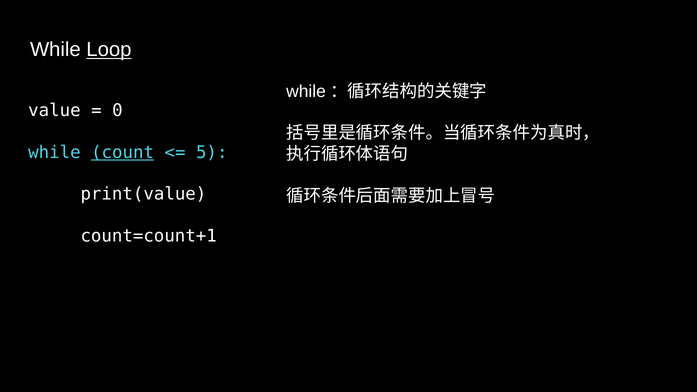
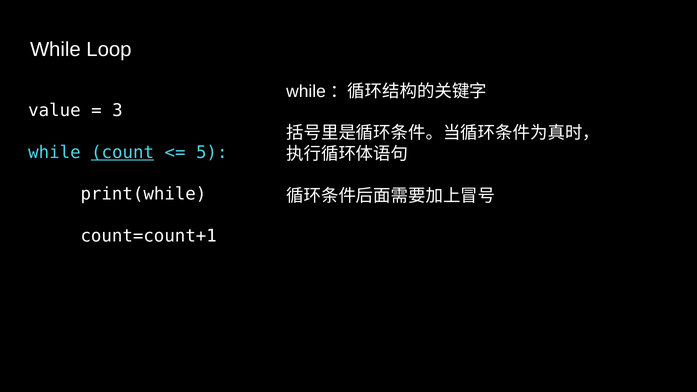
Loop underline: present -> none (109, 50)
0: 0 -> 3 (117, 111)
print(value: print(value -> print(while (143, 194)
